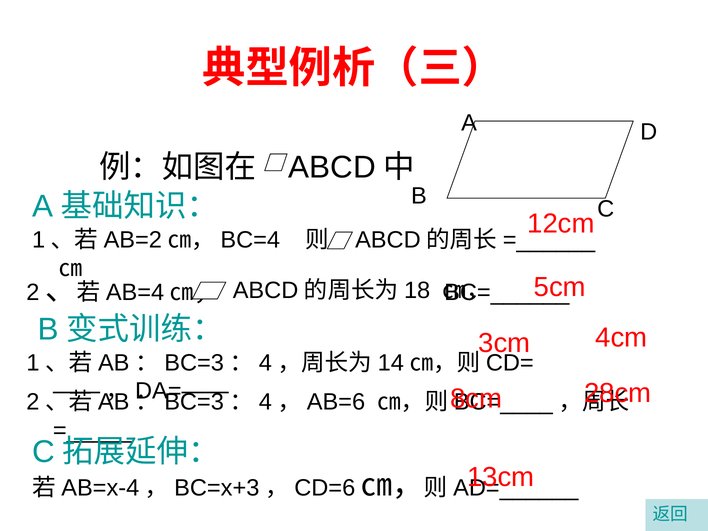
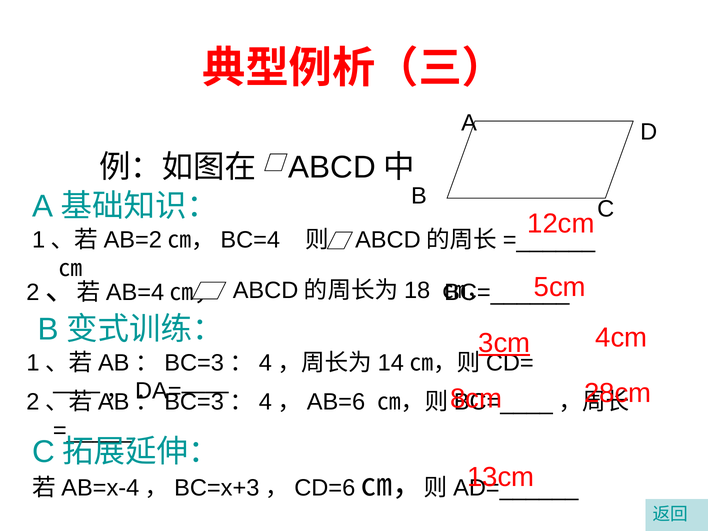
3cm underline: none -> present (504, 343)
